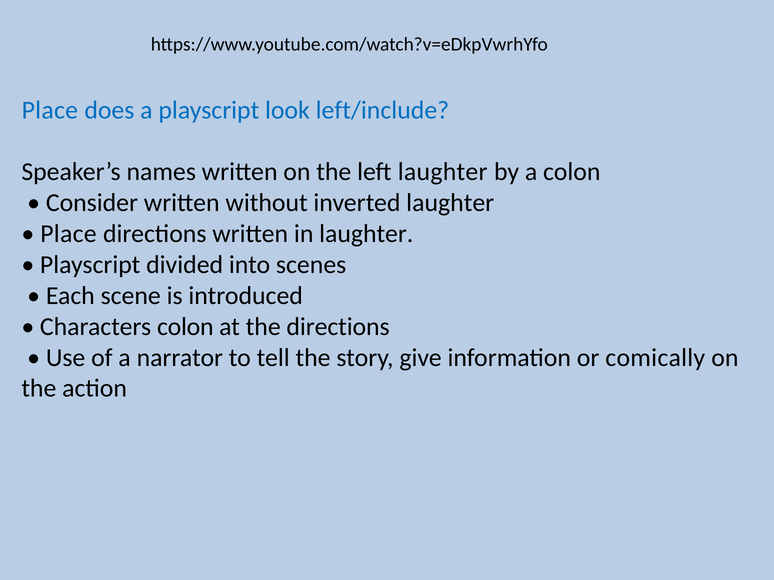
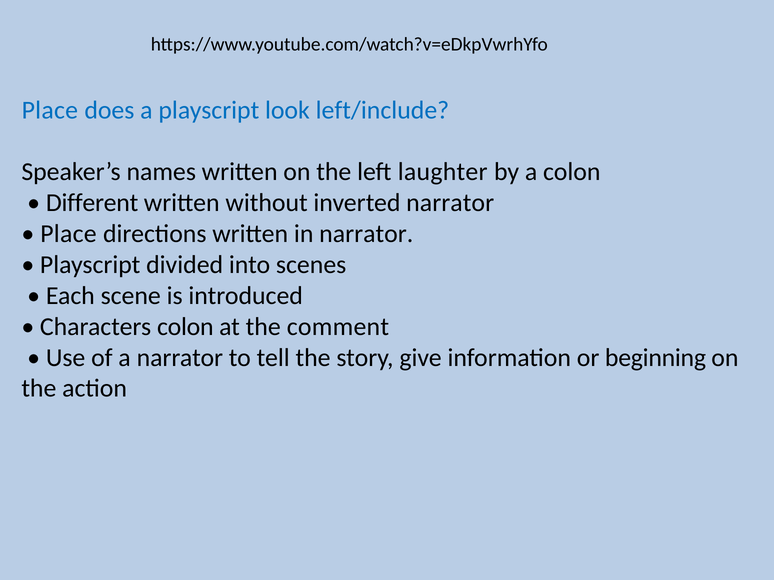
Consider: Consider -> Different (92, 203)
inverted laughter: laughter -> narrator (450, 203)
in laughter: laughter -> narrator (366, 234)
the directions: directions -> comment (338, 327)
comically: comically -> beginning (656, 358)
